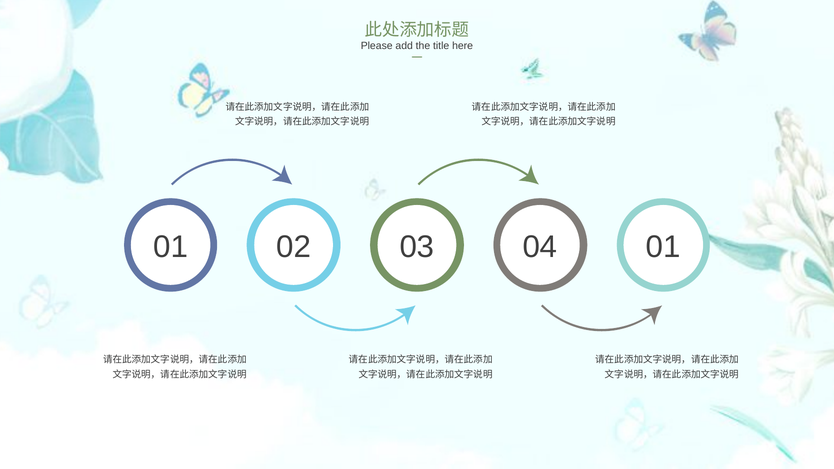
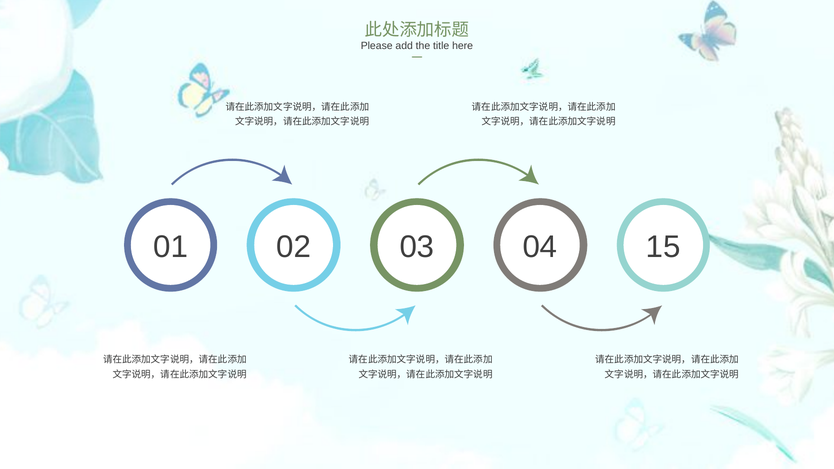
01 01: 01 -> 15 (663, 247)
